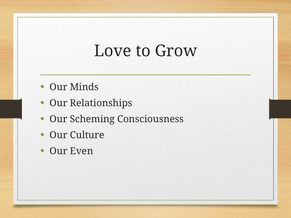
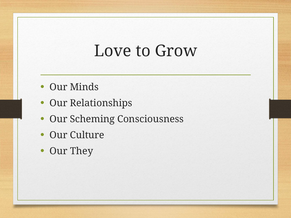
Even: Even -> They (82, 151)
